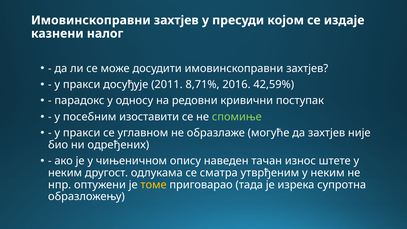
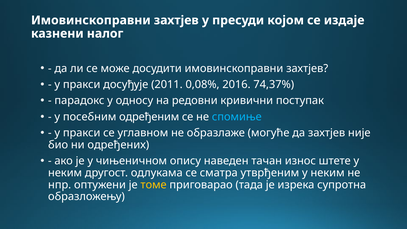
8,71%: 8,71% -> 0,08% (203, 84)
42,59%: 42,59% -> 74,37% (274, 84)
изоставити: изоставити -> одређеним (149, 117)
спомиње colour: light green -> light blue (237, 117)
